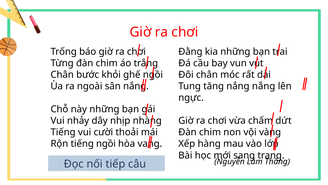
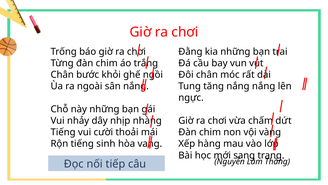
tiếng ngồi: ngồi -> sinh (106, 143)
